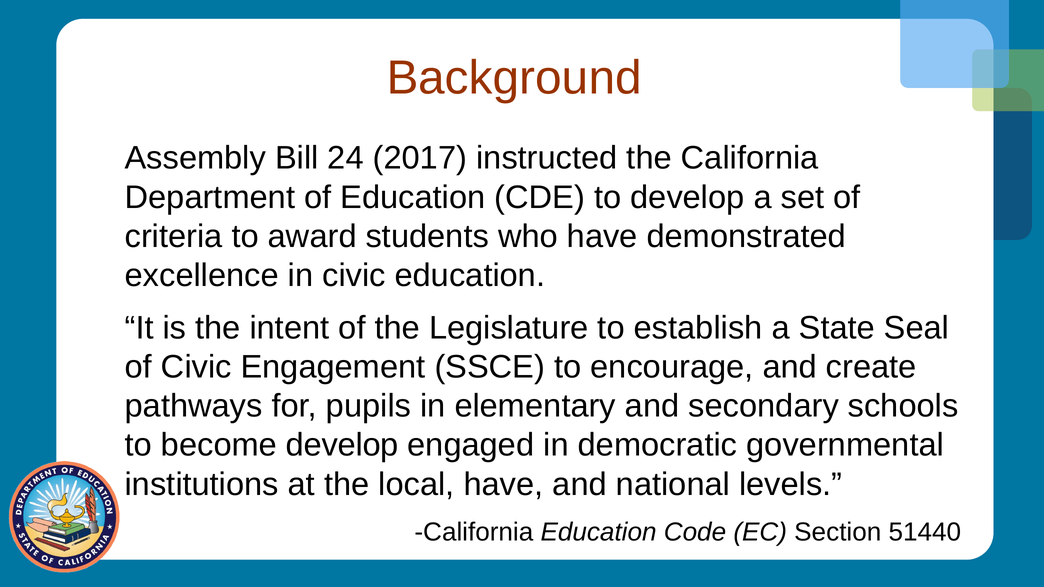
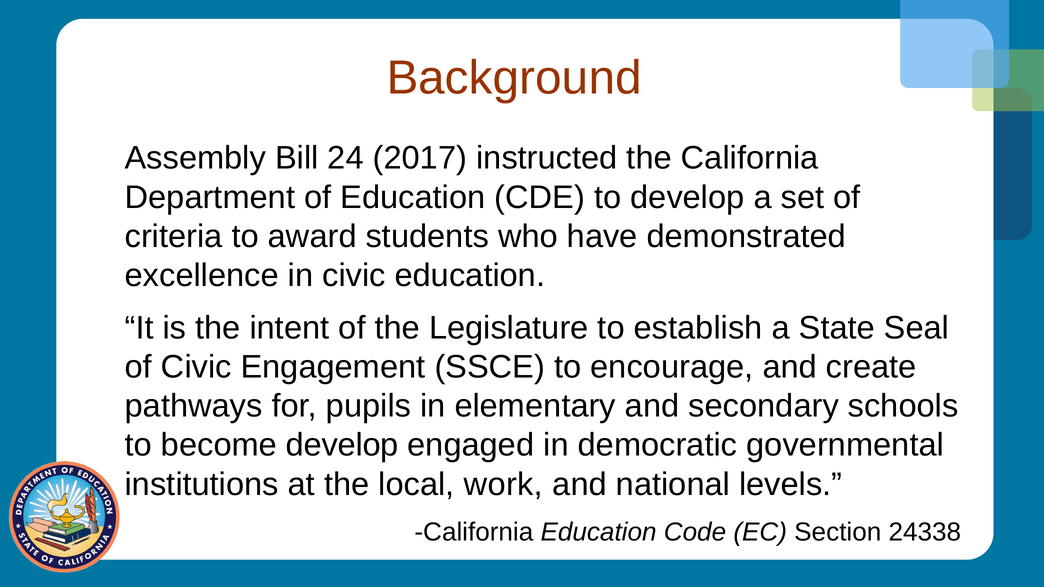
local have: have -> work (503, 485)
51440: 51440 -> 24338 (925, 532)
